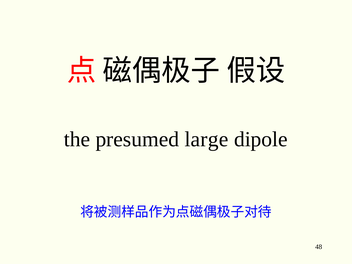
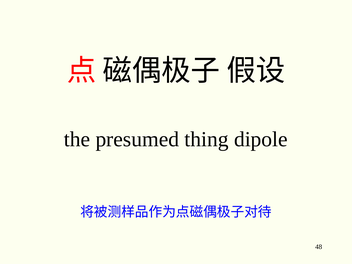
large: large -> thing (207, 139)
